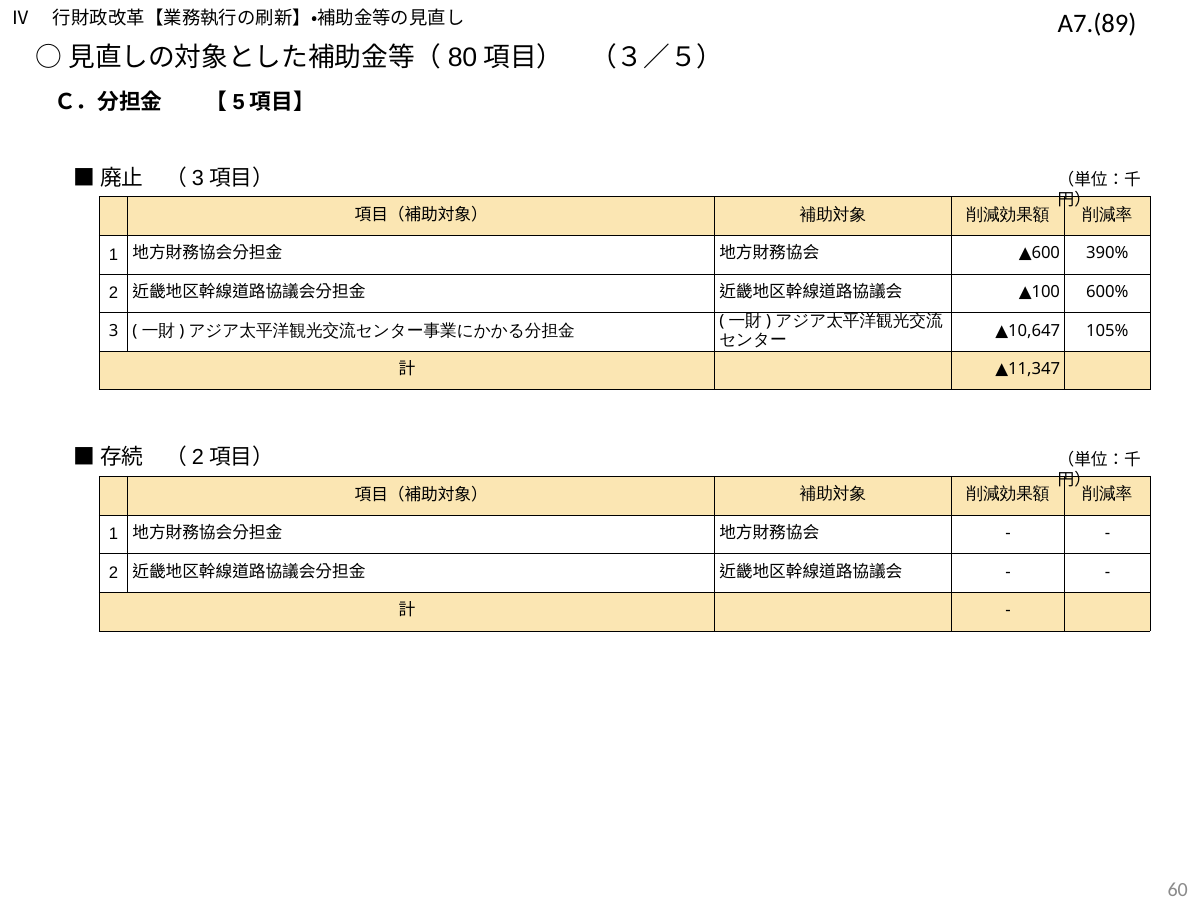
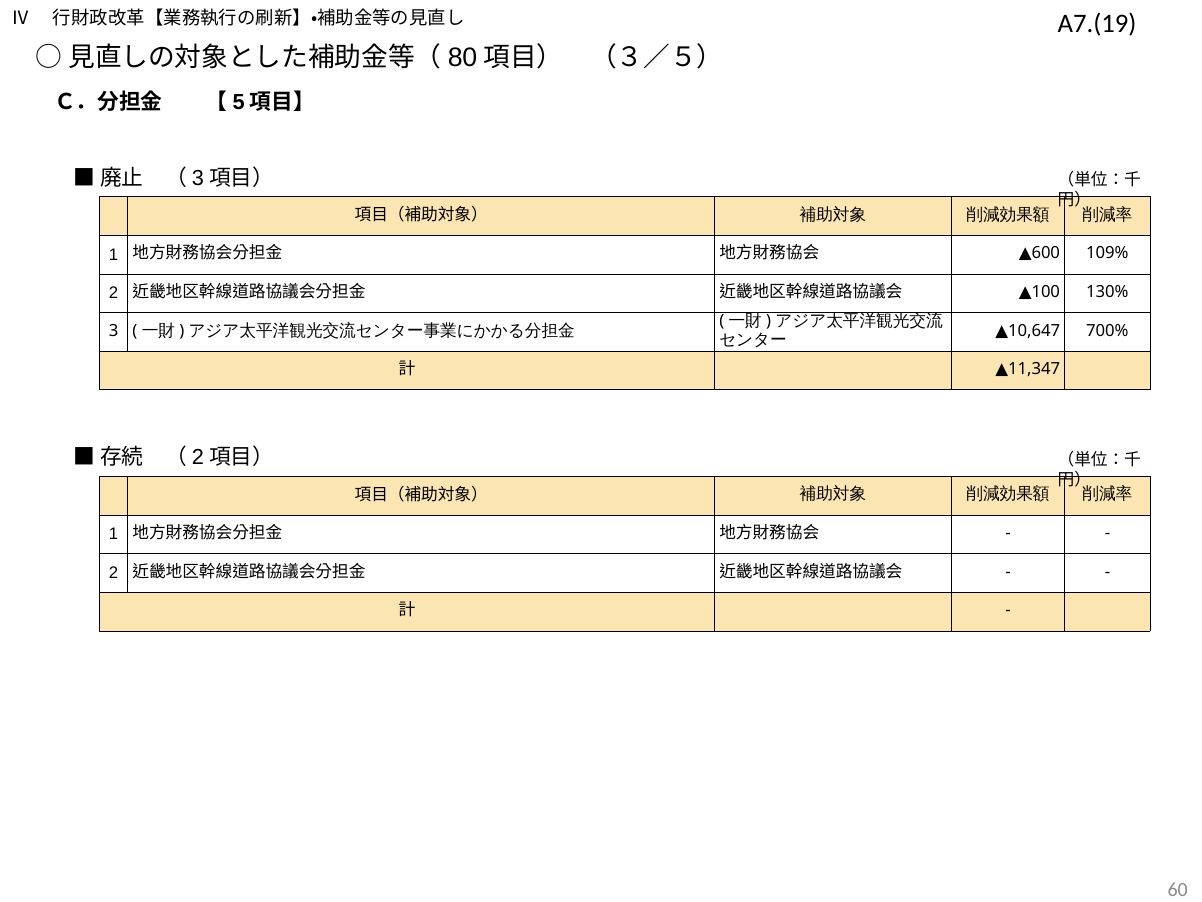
A7.(89: A7.(89 -> A7.(19 (1097, 24)
390%: 390% -> 109% (1107, 253)
600%: 600% -> 130% (1107, 292)
105%: 105% -> 700% (1107, 331)
